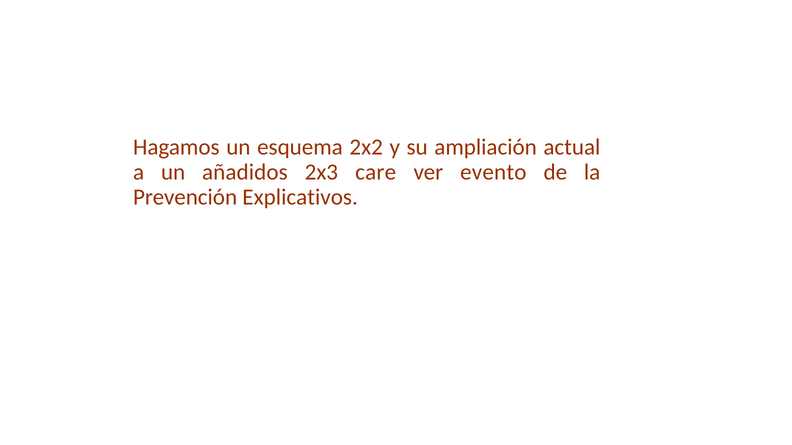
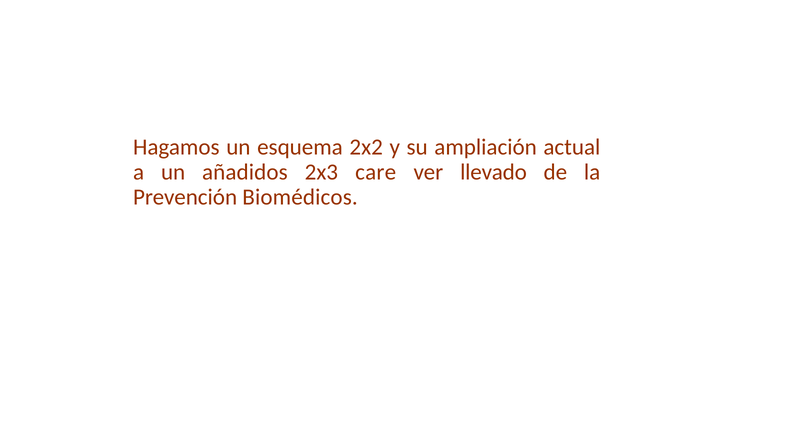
evento: evento -> llevado (493, 172)
Explicativos: Explicativos -> Biomédicos (300, 197)
